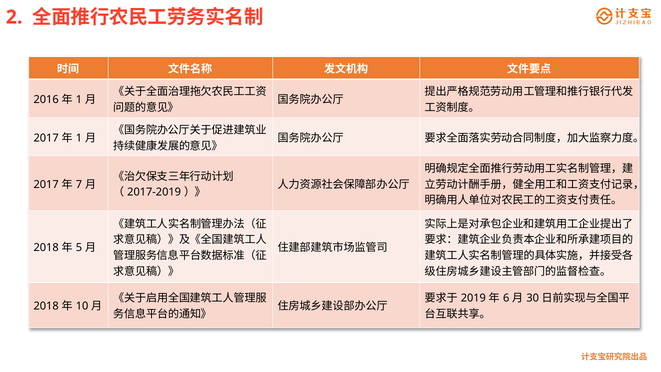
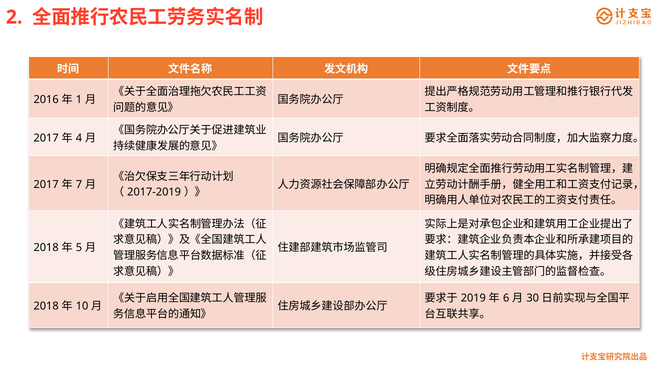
1: 1 -> 4 (79, 138)
